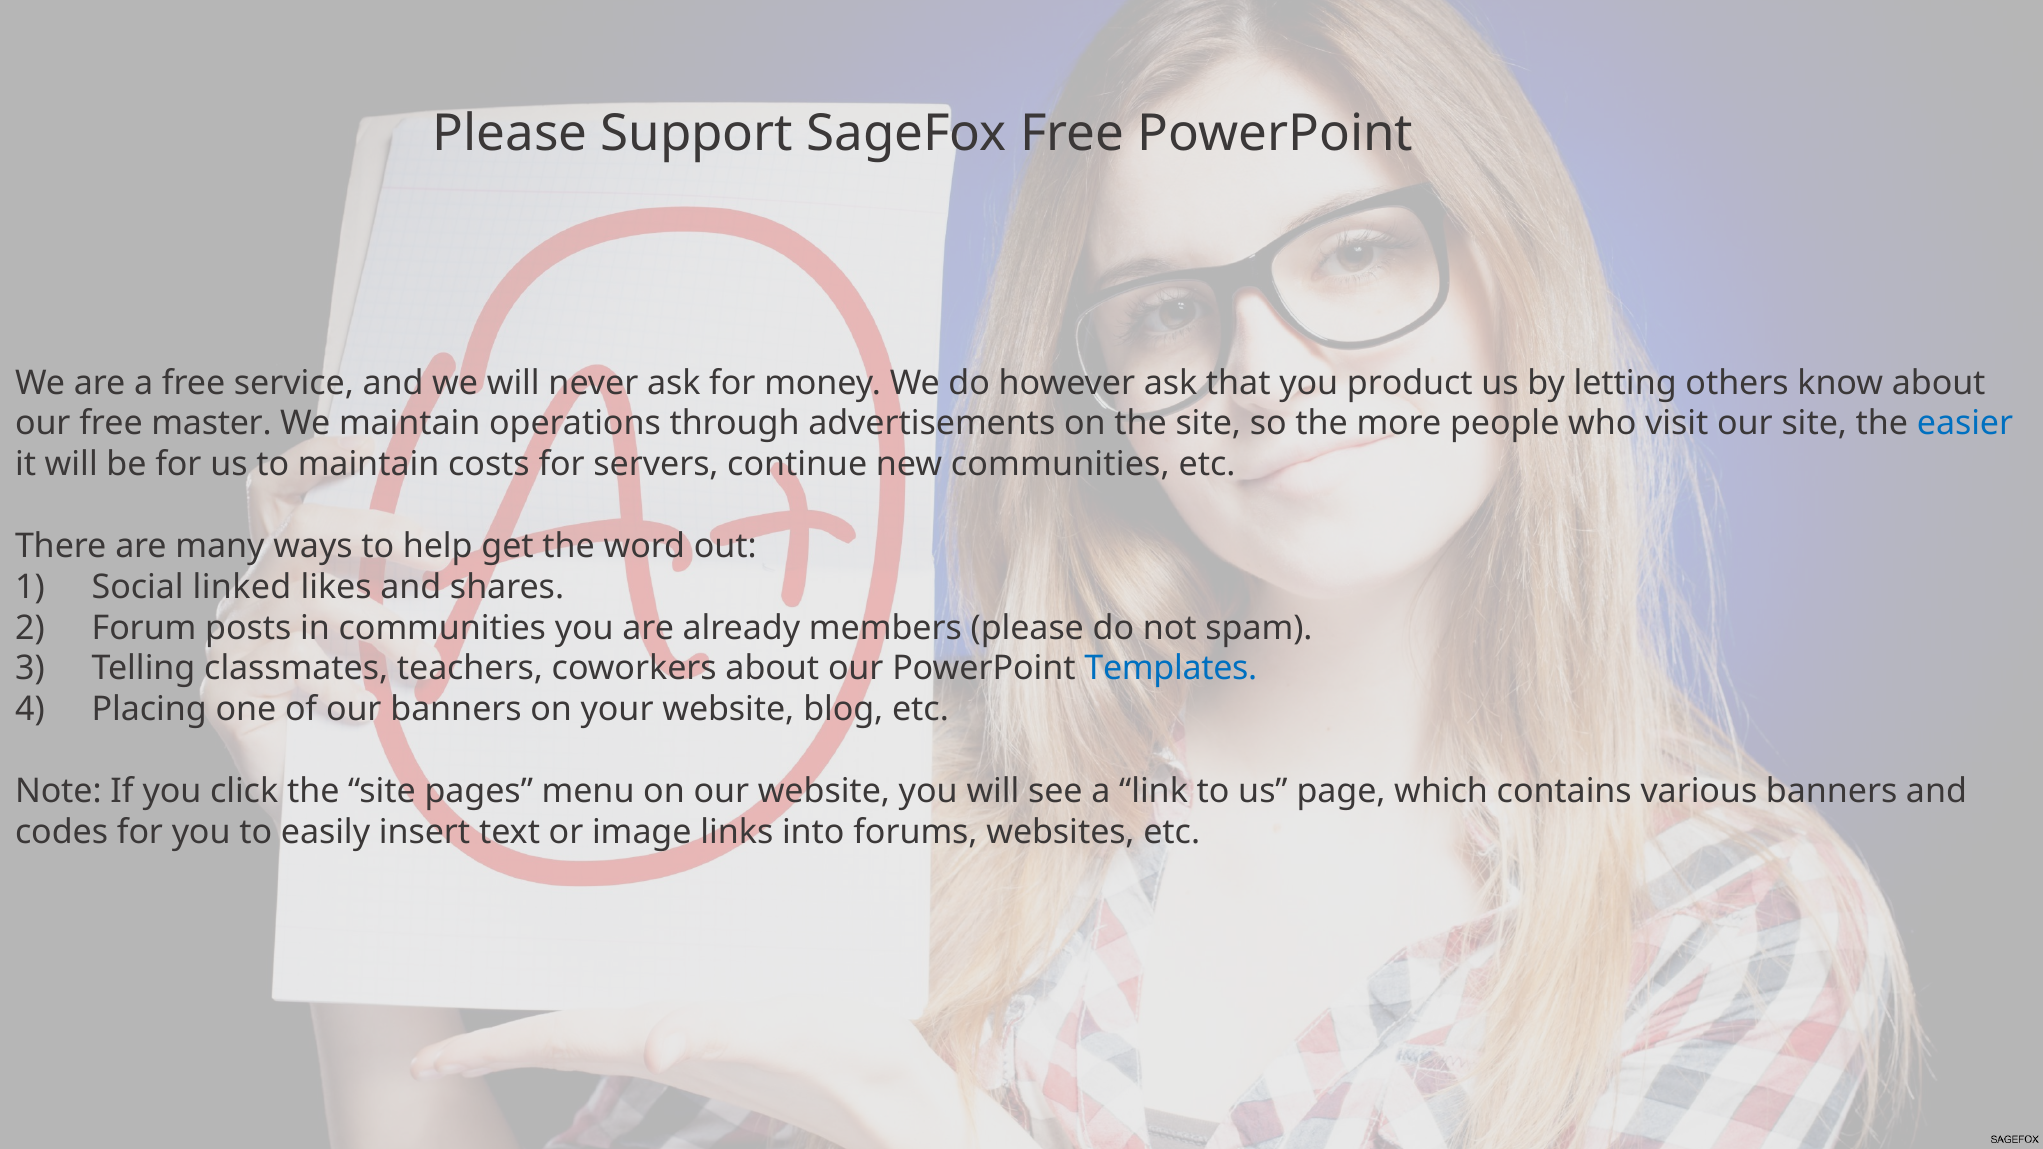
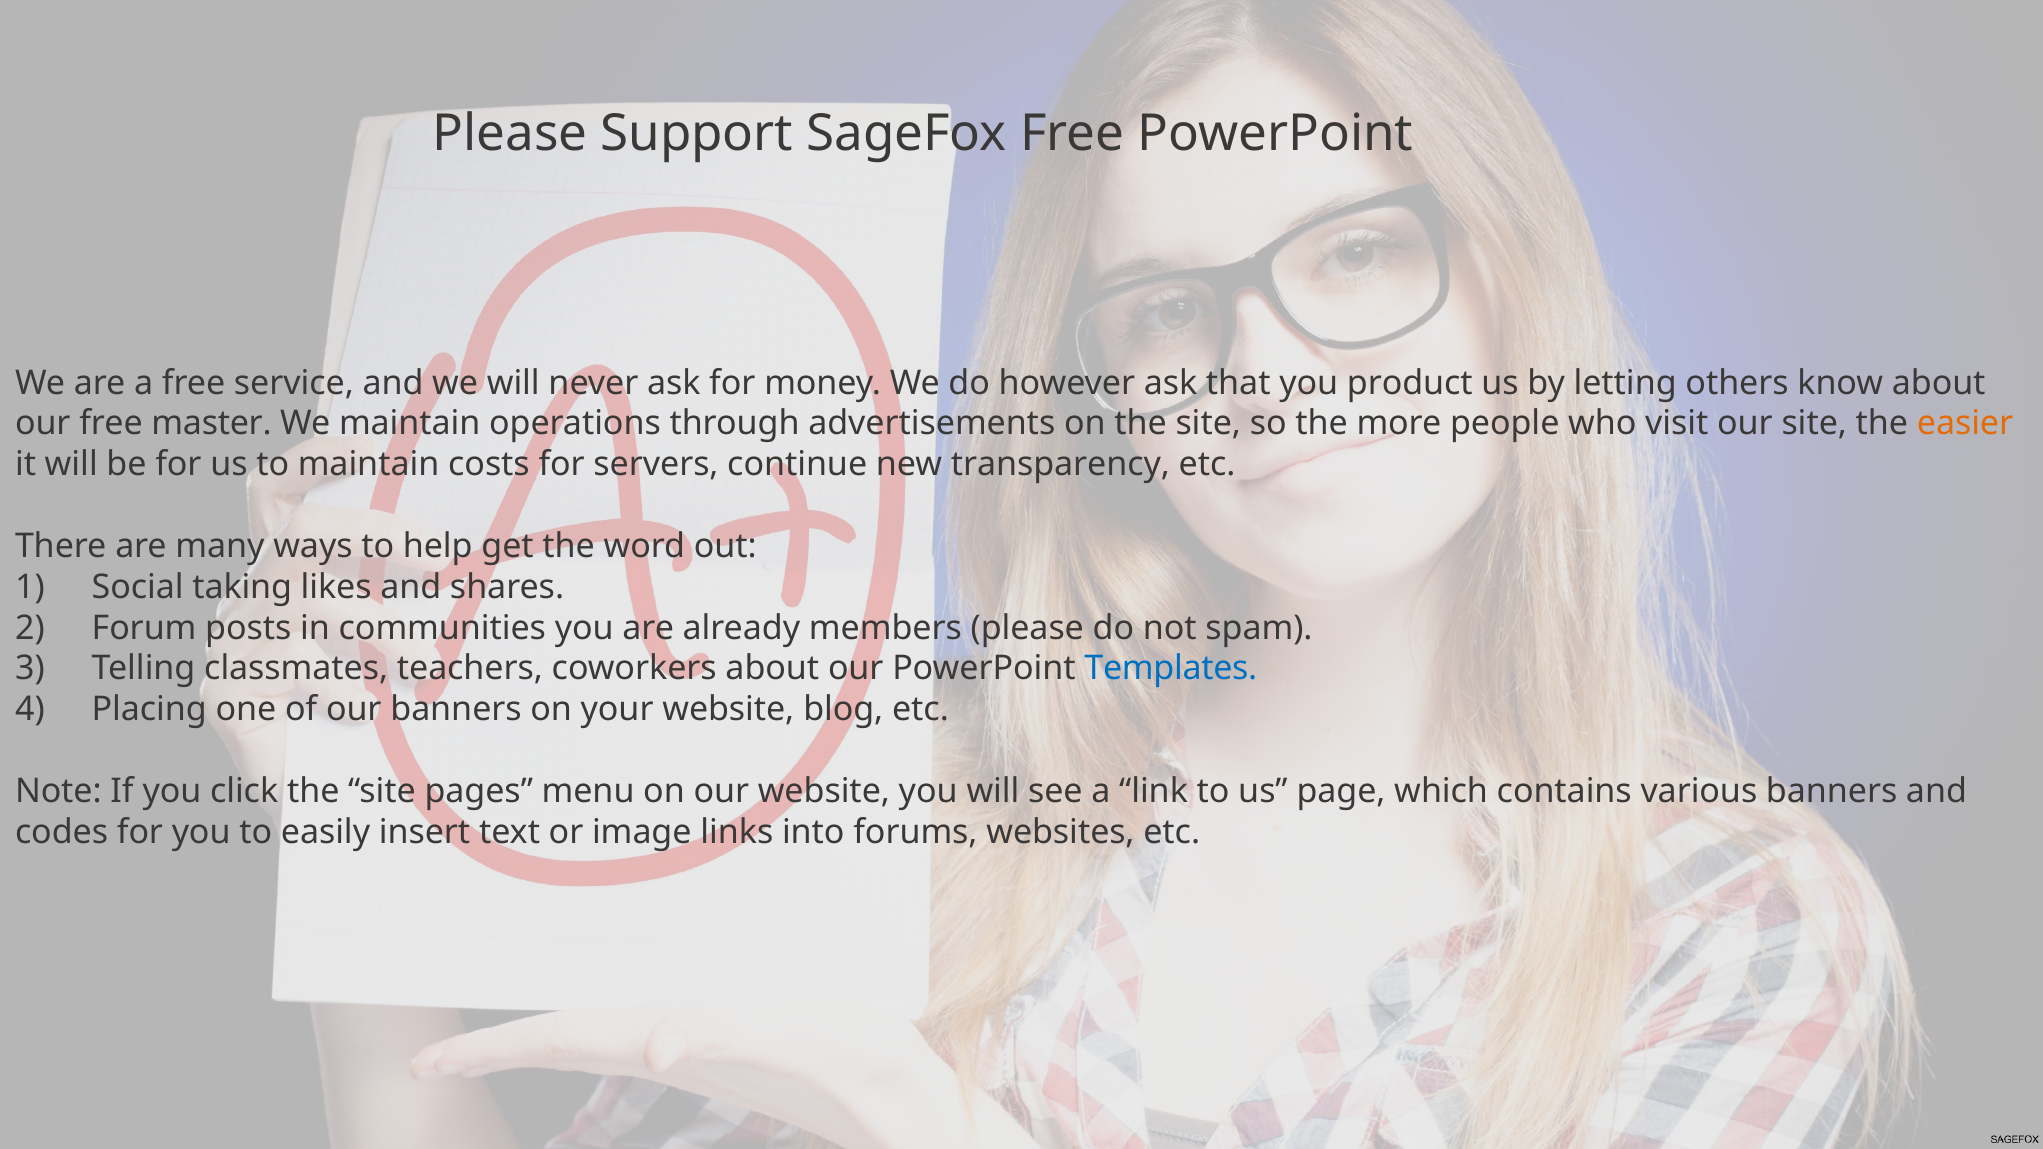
easier colour: blue -> orange (1965, 424)
new communities: communities -> transparency (1060, 465)
linked: linked -> taking (242, 587)
